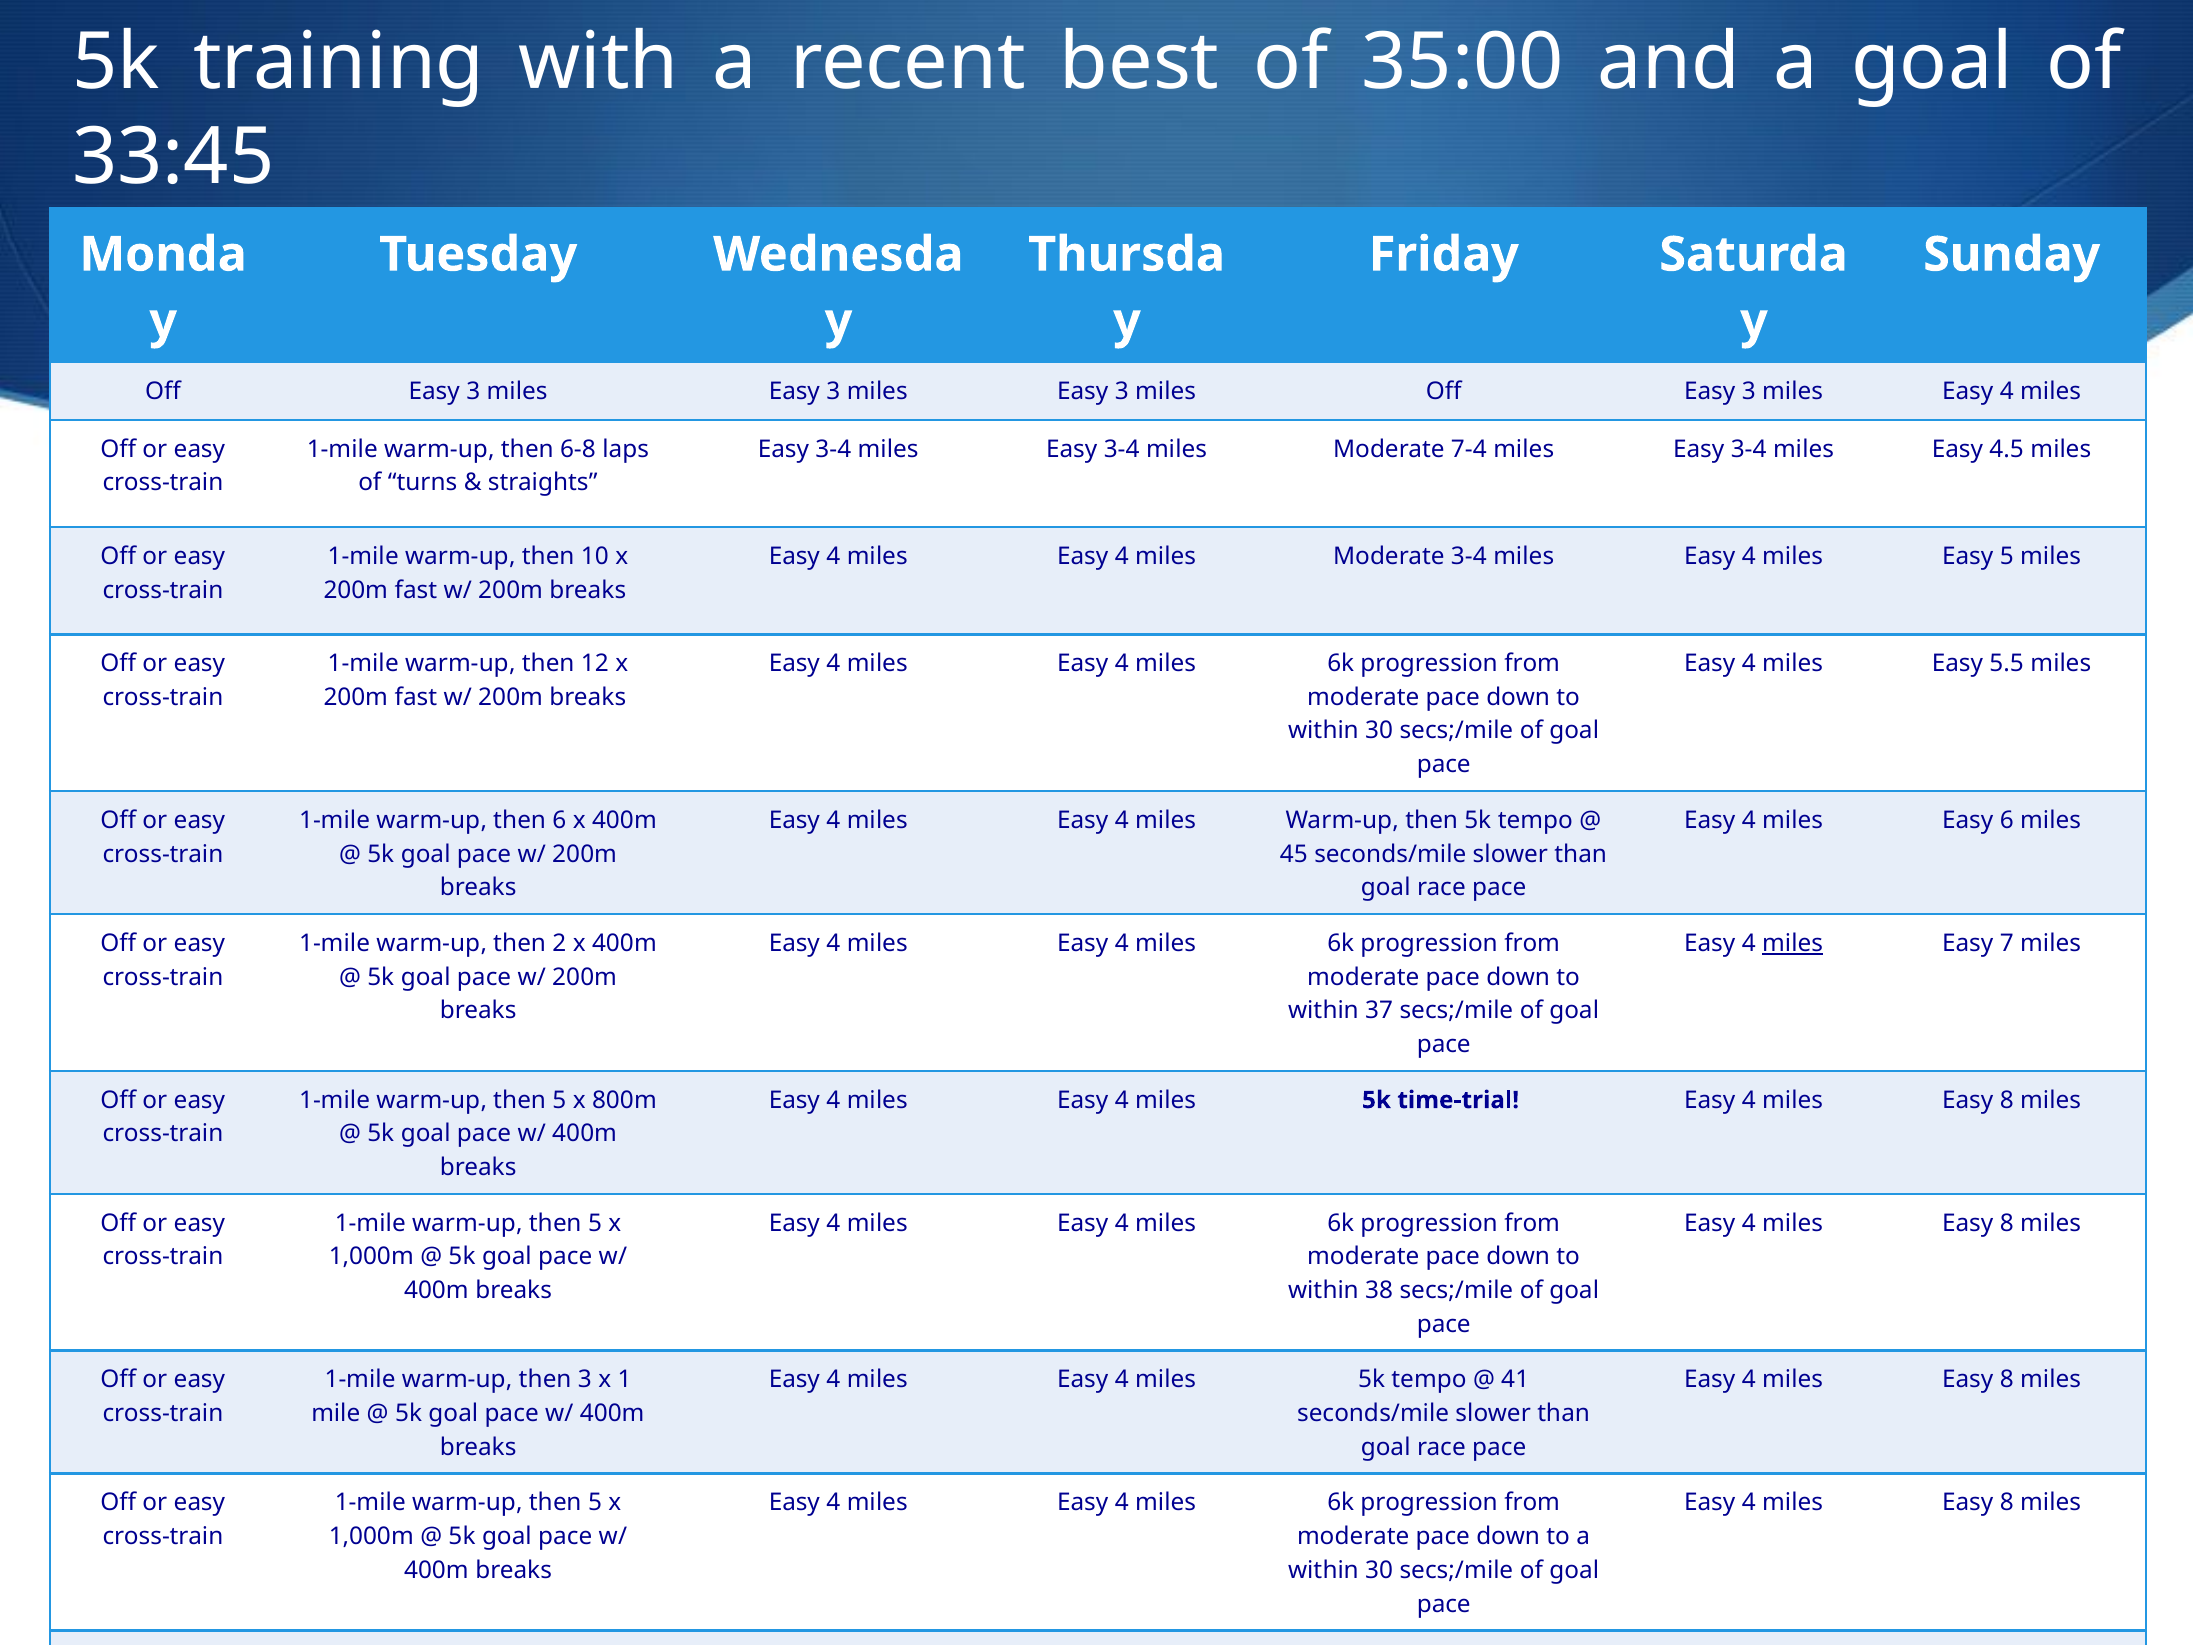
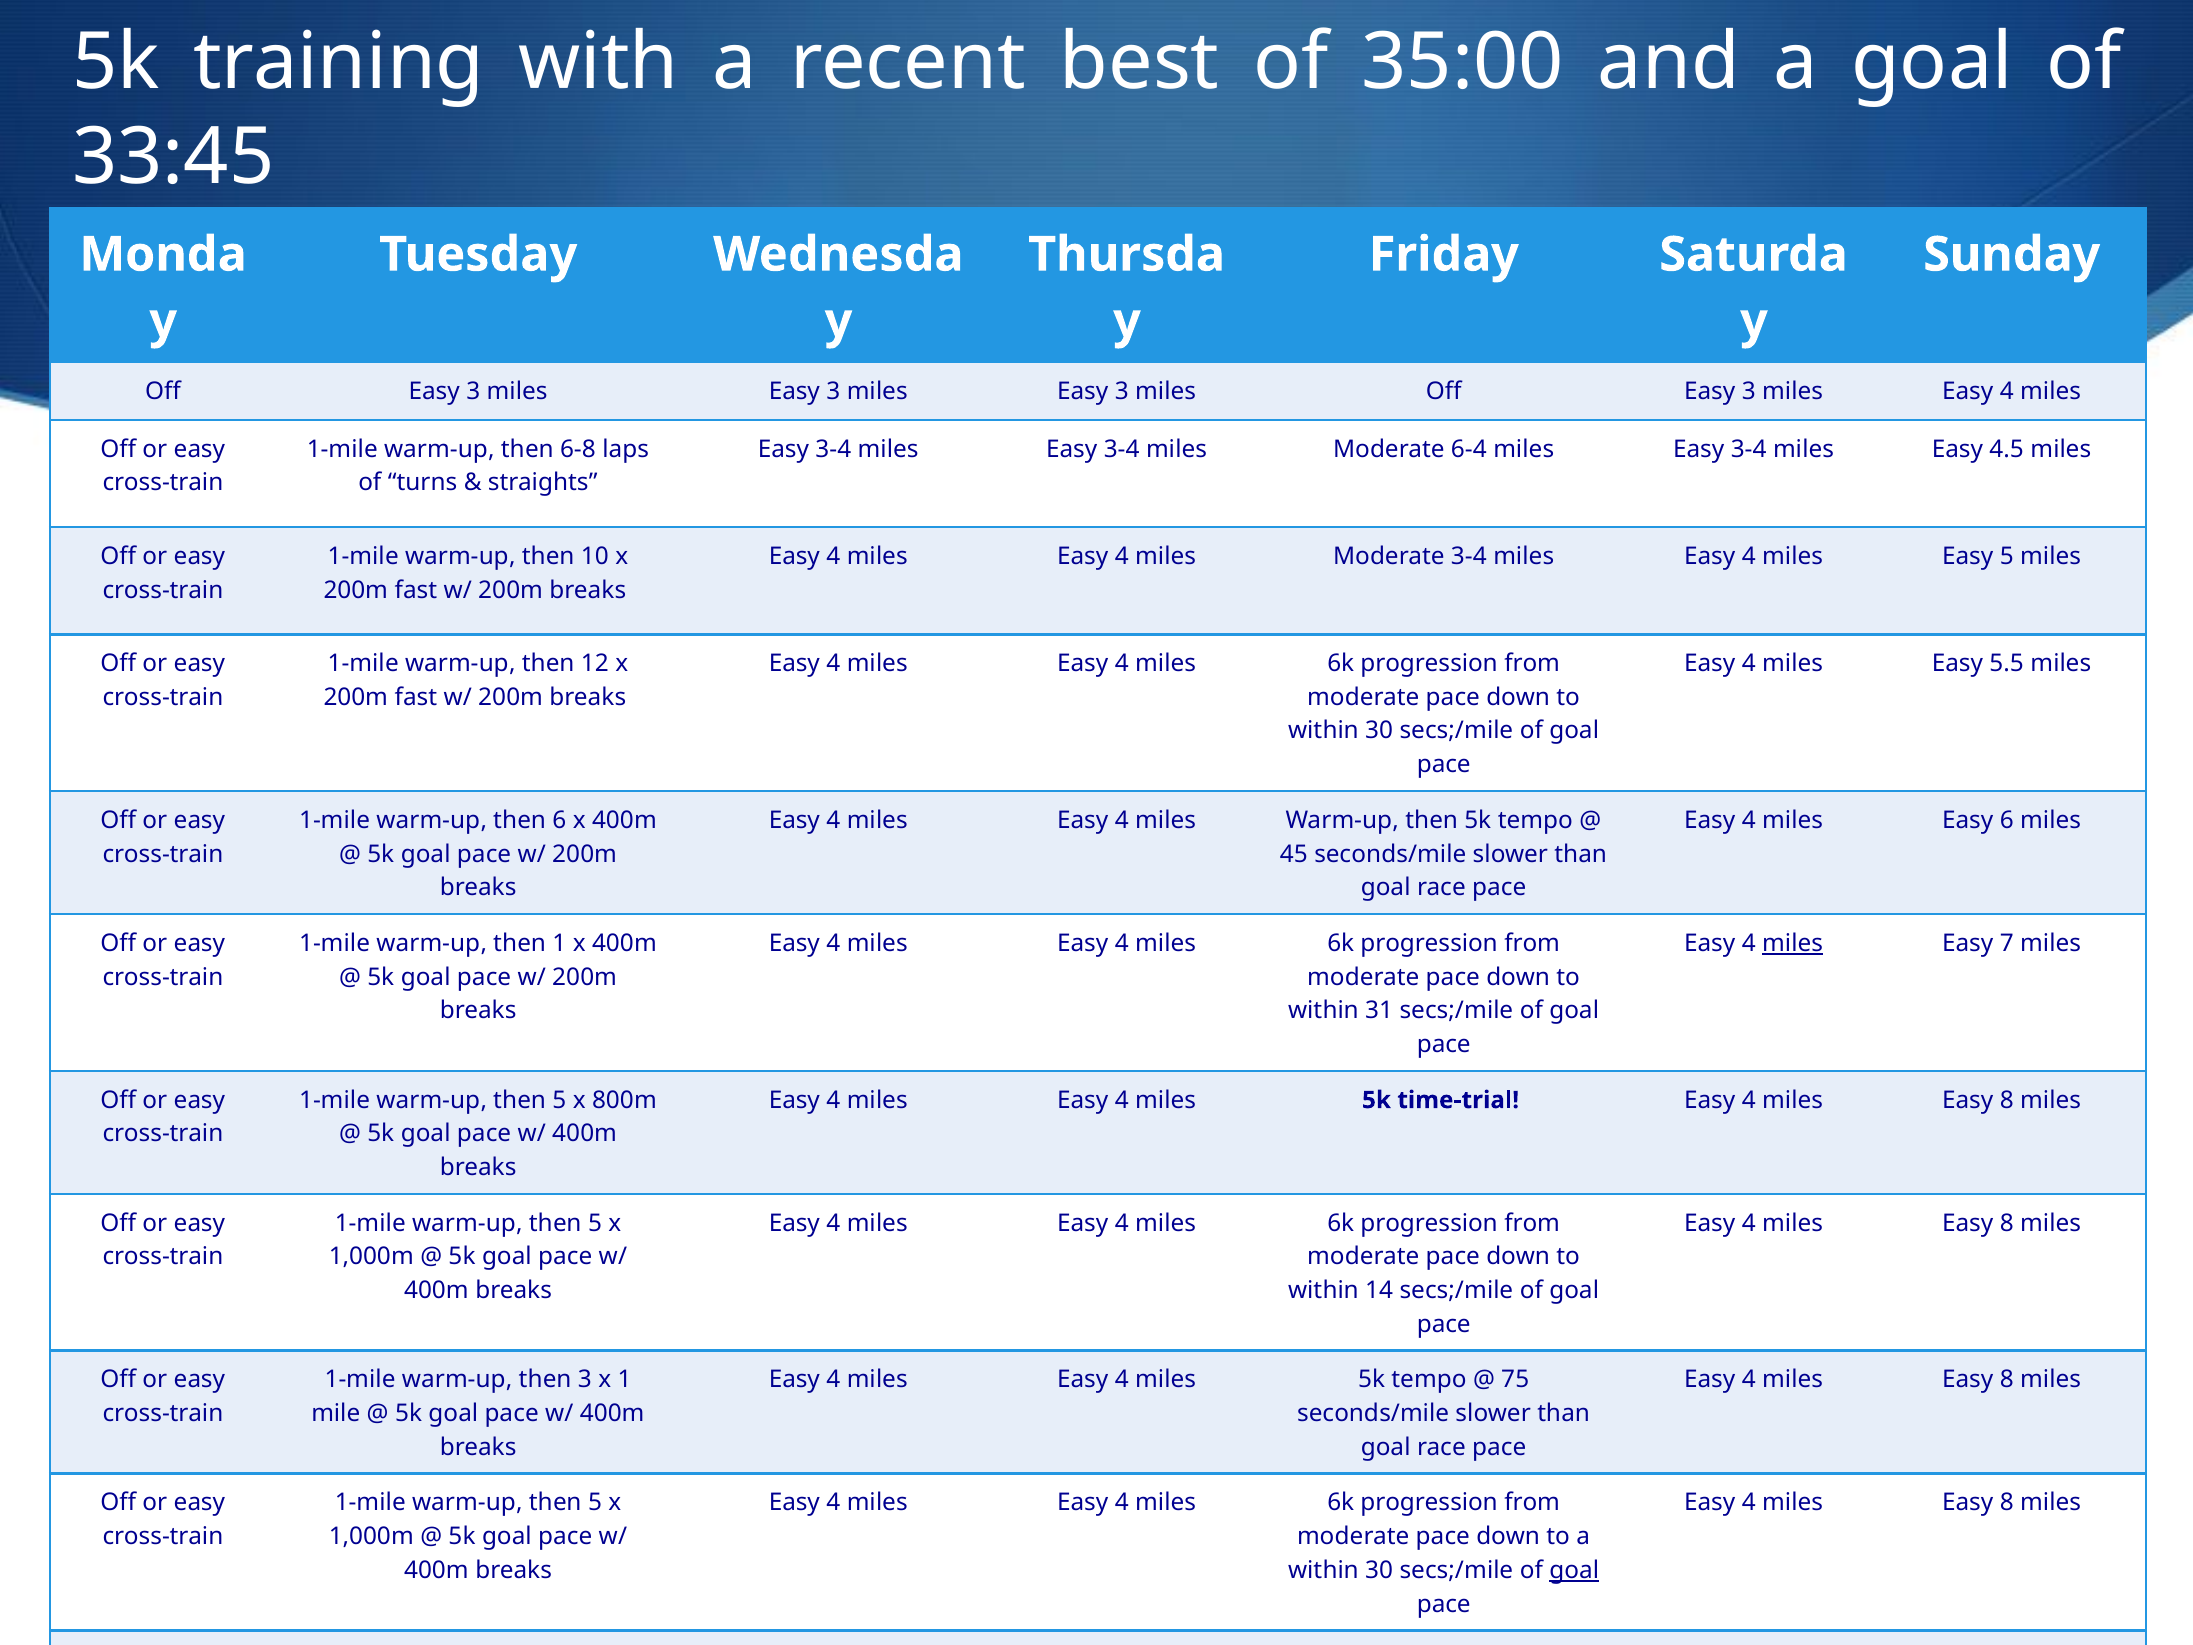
7-4: 7-4 -> 6-4 (1469, 449)
2: 2 -> 1 (559, 943)
37: 37 -> 31 (1379, 1011)
38: 38 -> 14 (1379, 1290)
41: 41 -> 75 (1515, 1380)
goal underline: none -> present (1574, 1570)
